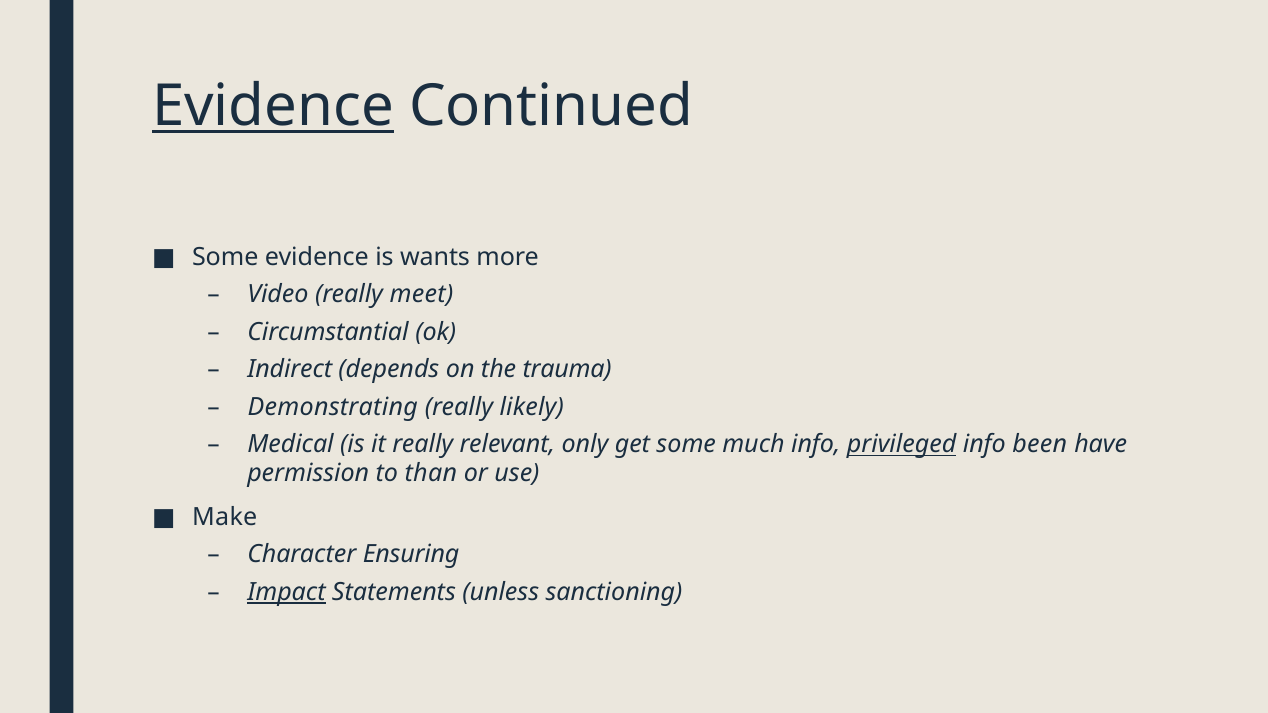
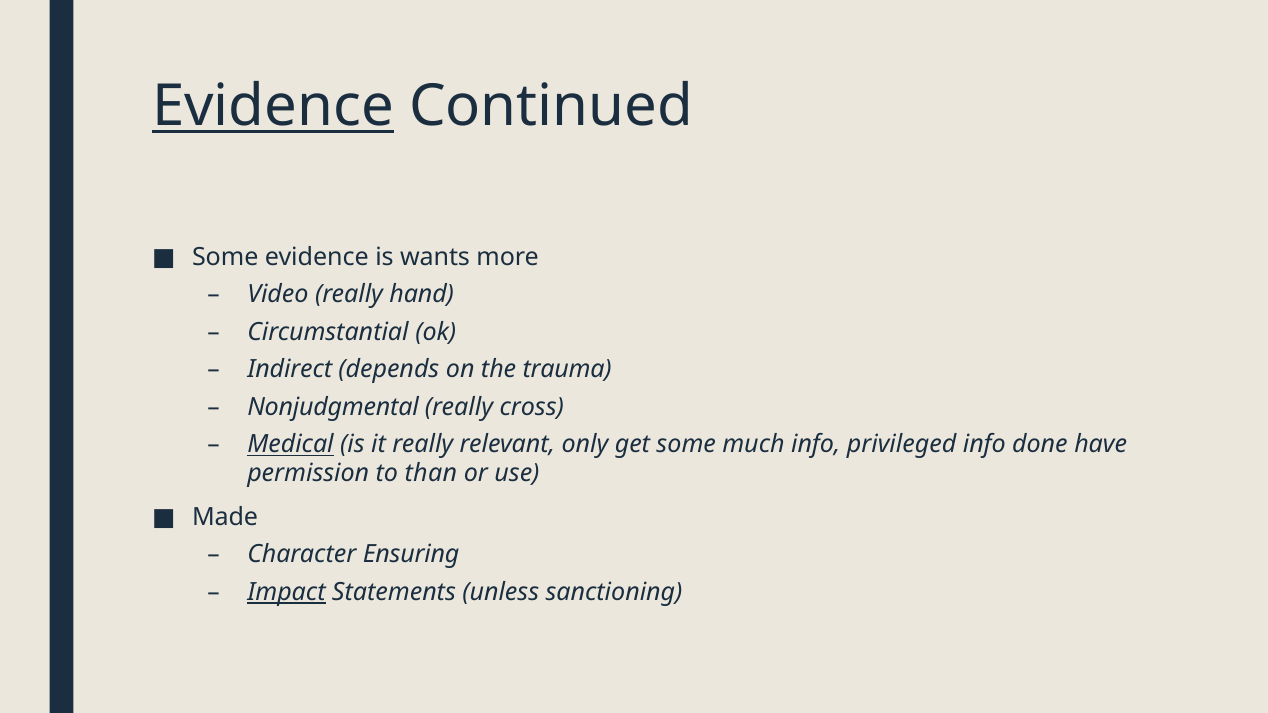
meet: meet -> hand (422, 294)
Demonstrating: Demonstrating -> Nonjudgmental (333, 407)
likely: likely -> cross (532, 407)
Medical underline: none -> present (290, 445)
privileged underline: present -> none (902, 445)
been: been -> done (1040, 445)
Make: Make -> Made (225, 517)
